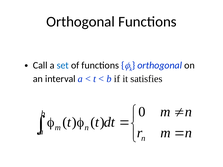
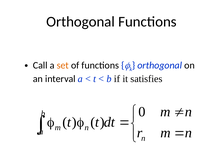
set colour: blue -> orange (63, 65)
